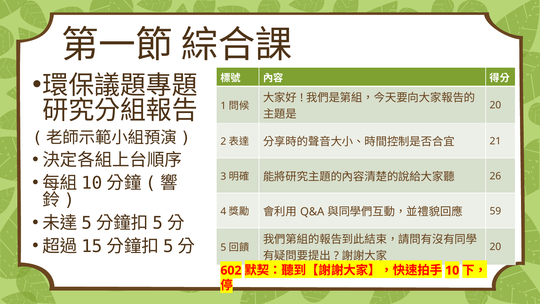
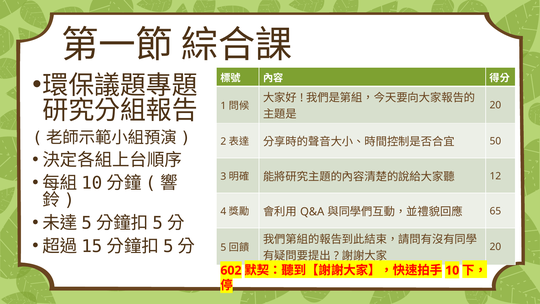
21: 21 -> 50 (495, 141)
26: 26 -> 12 (495, 176)
59: 59 -> 65 (495, 211)
